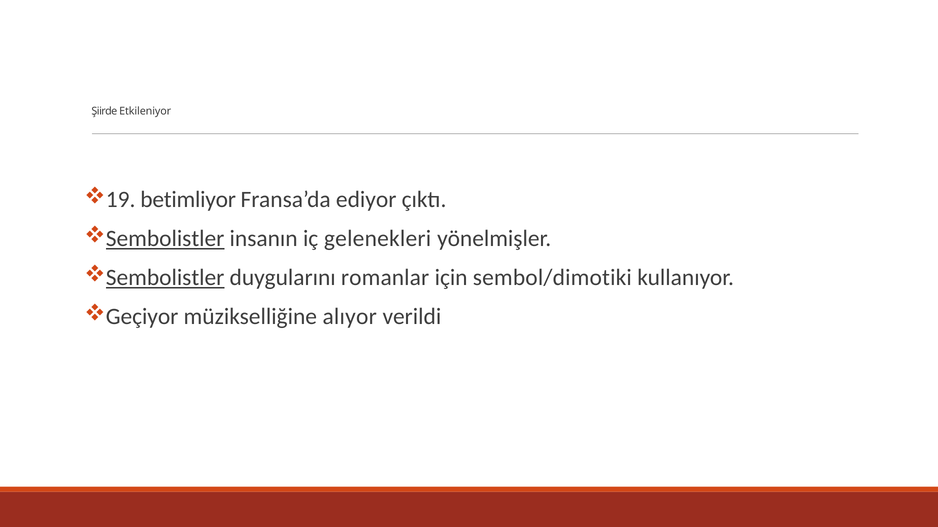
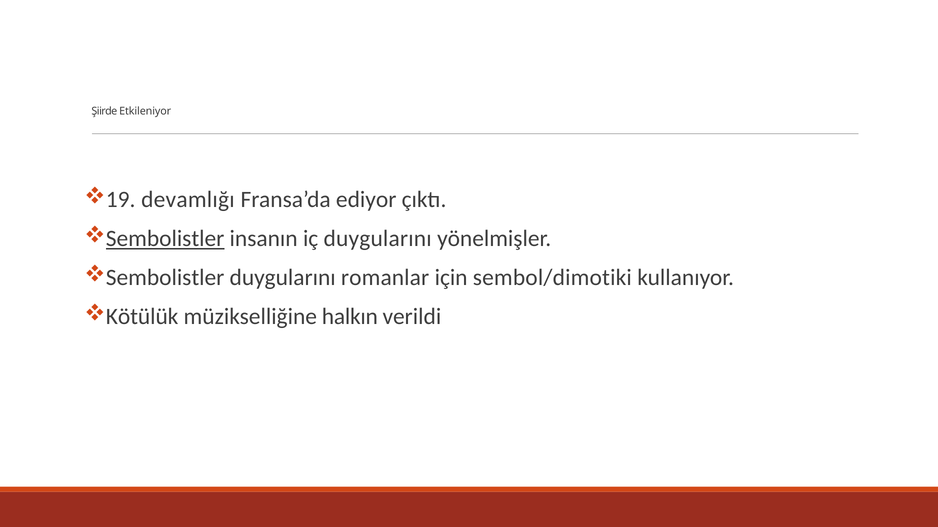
betimliyor: betimliyor -> devamlığı (188, 200)
iç gelenekleri: gelenekleri -> duygularını (378, 239)
Sembolistler underline: present -> none (165, 278)
Geçiyor: Geçiyor -> Kötülük (142, 317)
alıyor: alıyor -> halkın (350, 317)
